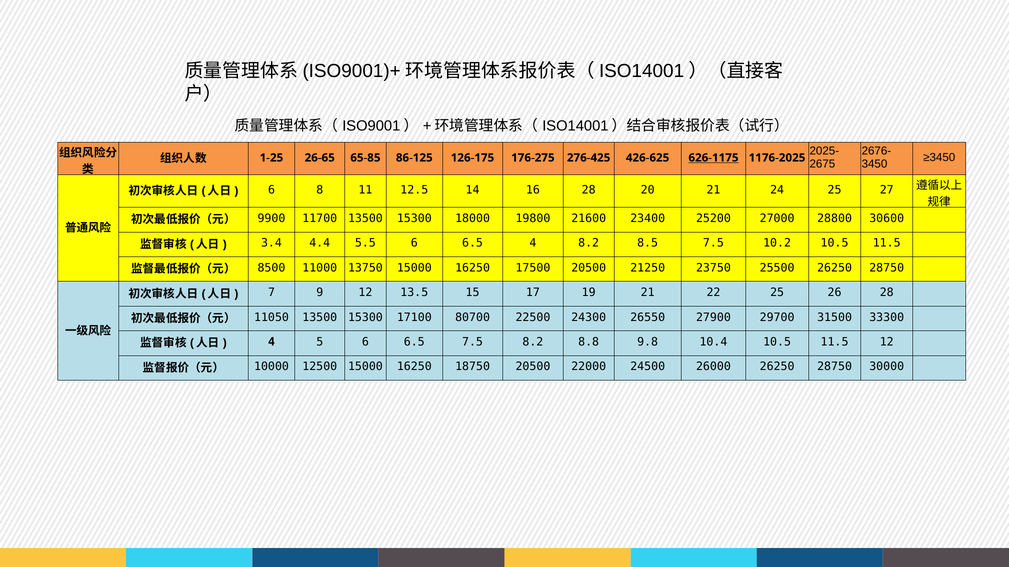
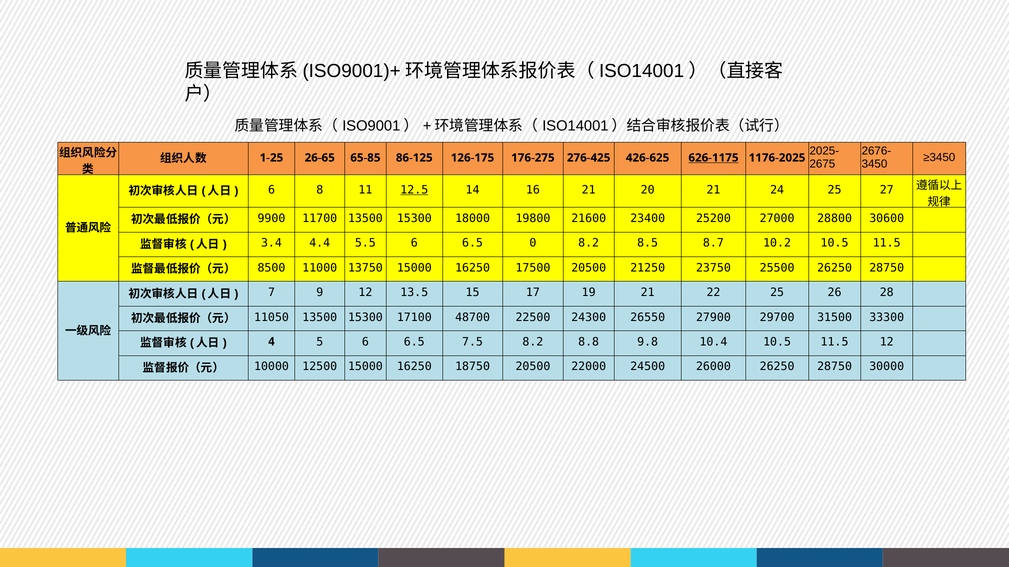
12.5 underline: none -> present (414, 190)
16 28: 28 -> 21 (589, 190)
6.5 4: 4 -> 0 (533, 243)
8.5 7.5: 7.5 -> 8.7 (713, 243)
80700: 80700 -> 48700 (473, 318)
